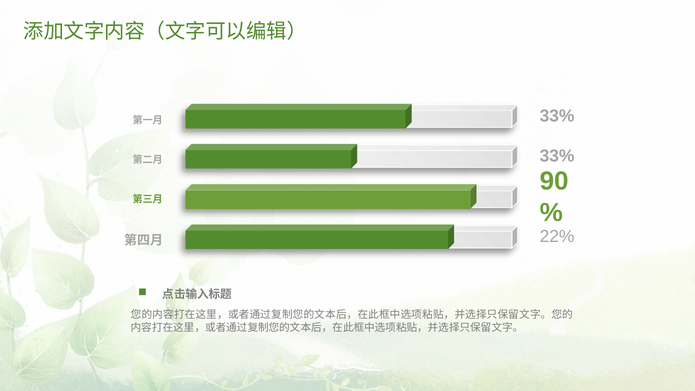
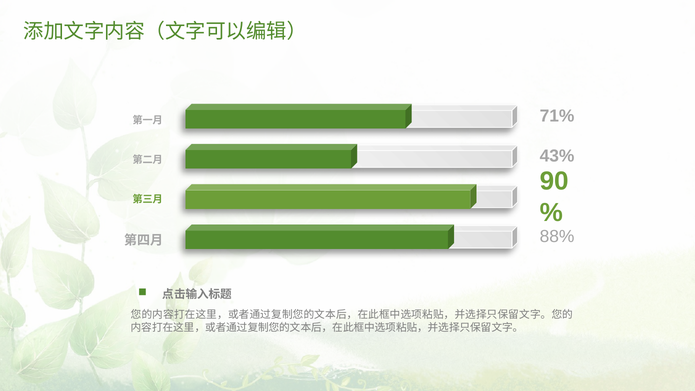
33%: 33% -> 71% (557, 116)
33%: 33% -> 43% (557, 156)
22%: 22% -> 88% (557, 236)
